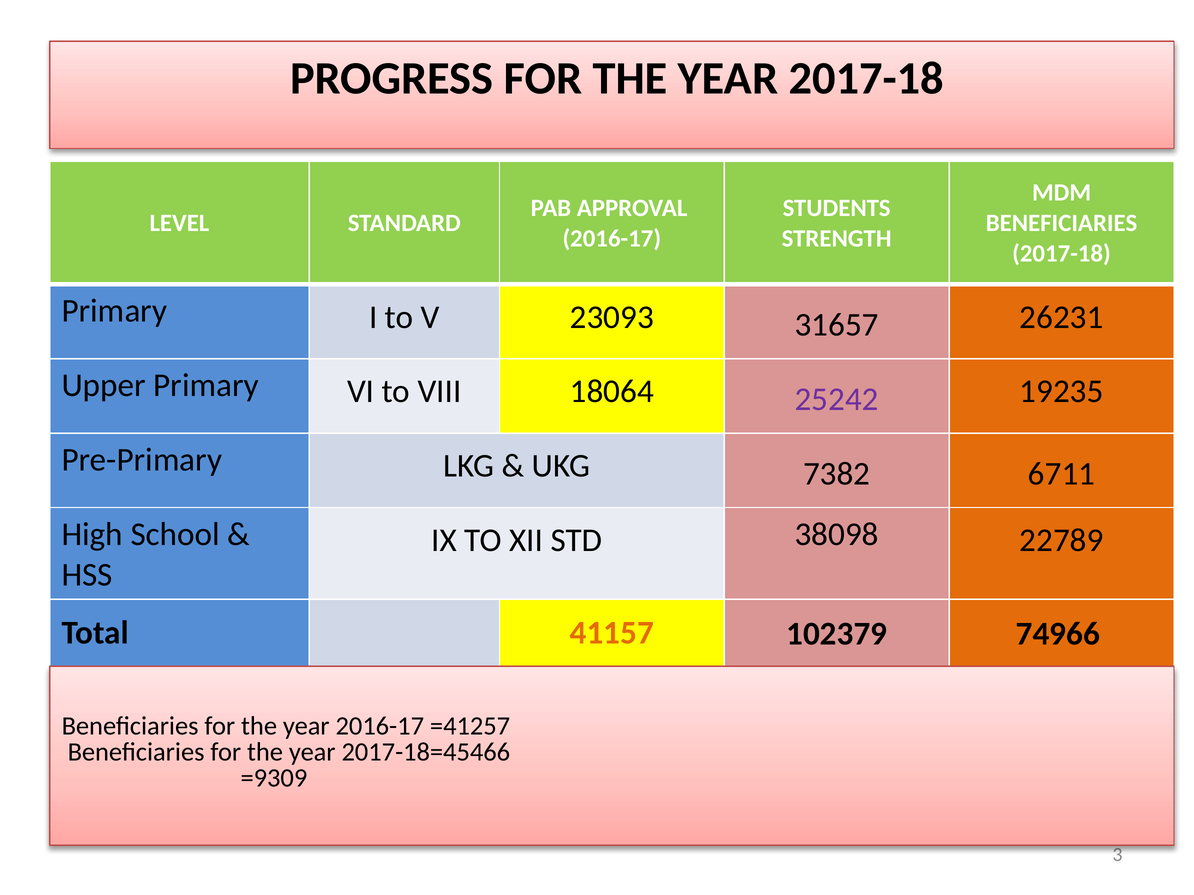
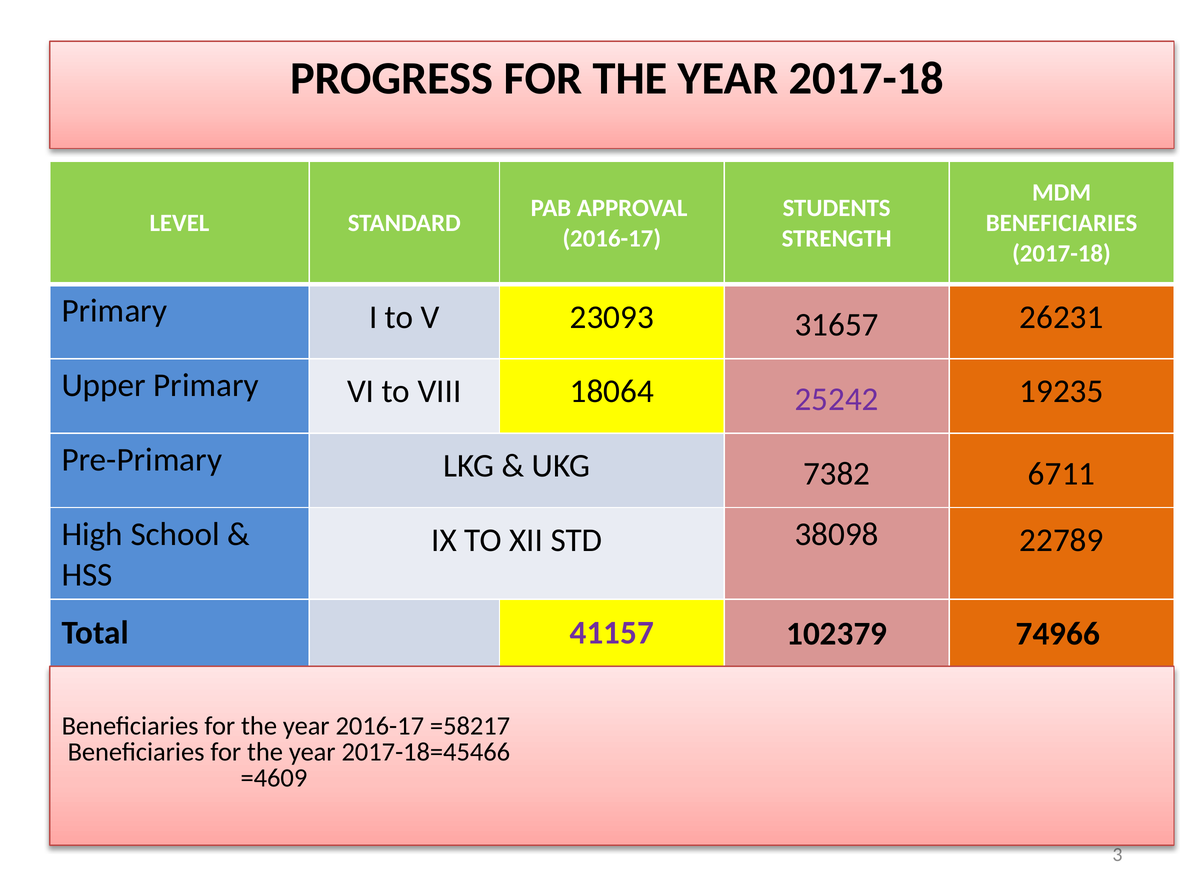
41157 colour: orange -> purple (612, 633)
=41257: =41257 -> =58217 (470, 727)
=9309: =9309 -> =4609 (274, 778)
